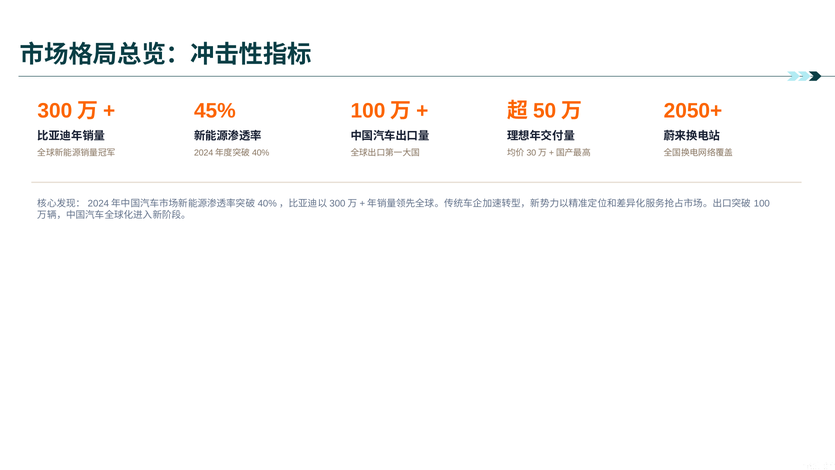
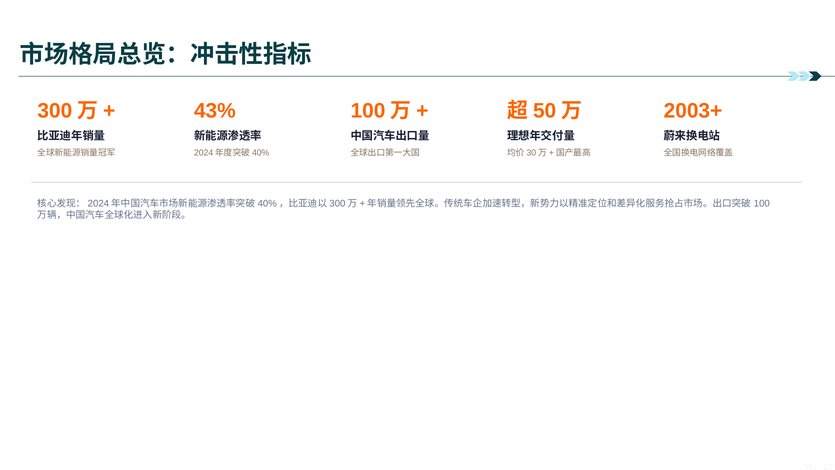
45%: 45% -> 43% (215, 111)
2050+: 2050+ -> 2003+ (693, 111)
